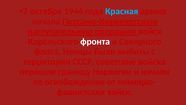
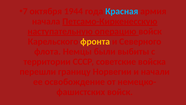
фронта colour: white -> yellow (95, 41)
